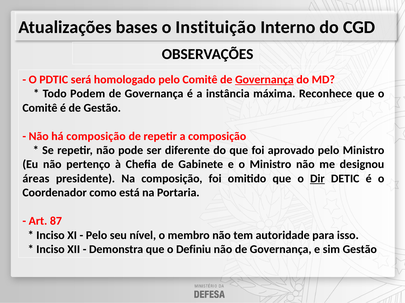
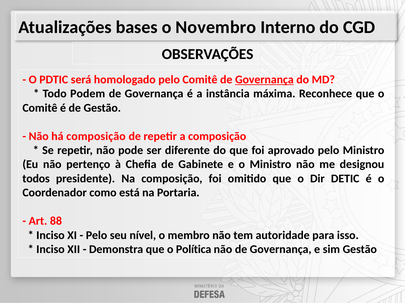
Instituição: Instituição -> Novembro (216, 27)
áreas: áreas -> todos (36, 179)
Dir underline: present -> none (317, 179)
87: 87 -> 88 (56, 222)
Definiu: Definiu -> Política (194, 250)
